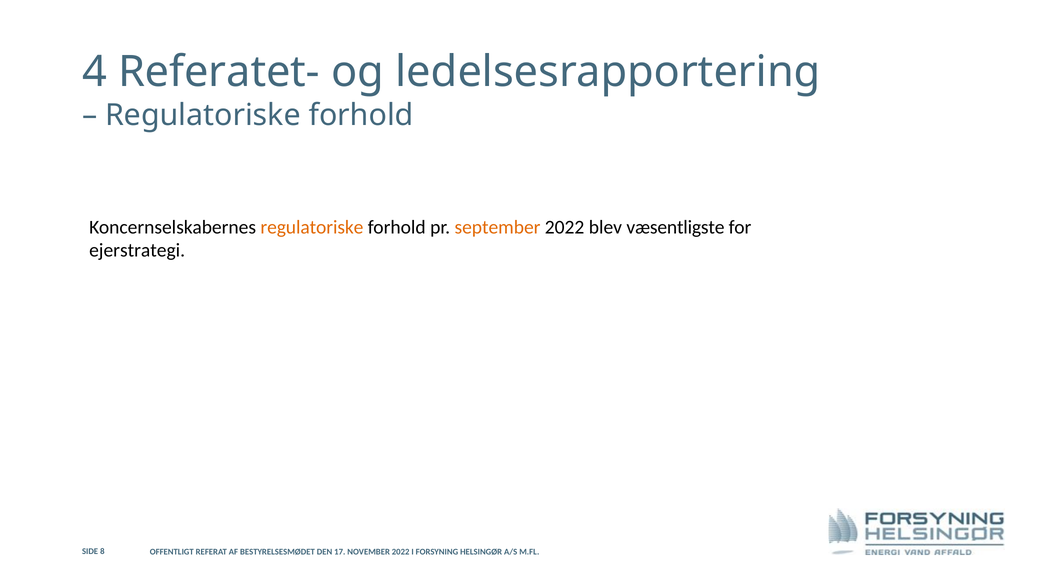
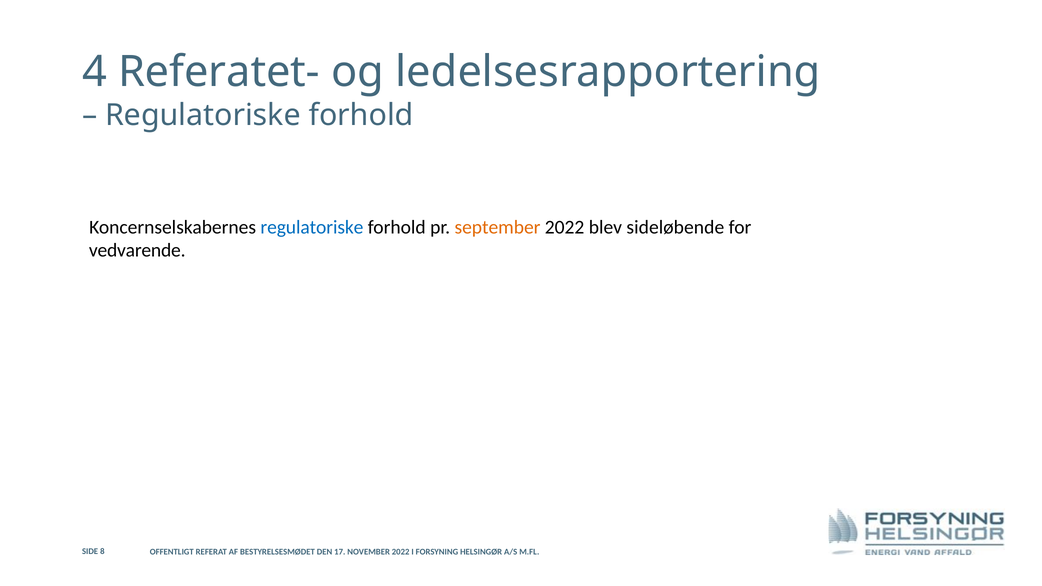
regulatoriske colour: orange -> blue (312, 227)
væsentligste: væsentligste -> sideløbende (675, 227)
ejerstrategi: ejerstrategi -> vedvarende (137, 251)
